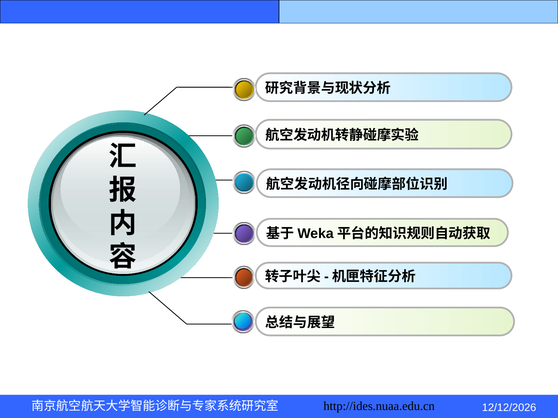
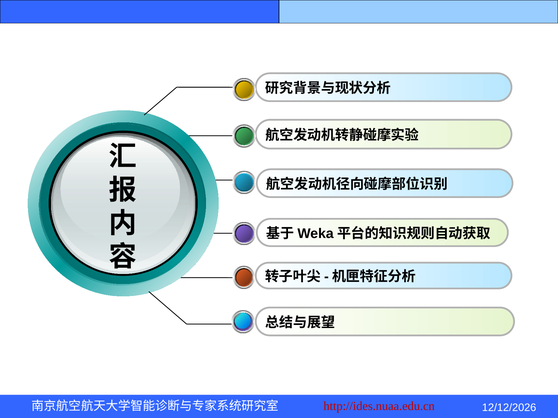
http://ides.nuaa.edu.cn colour: black -> red (379, 407)
